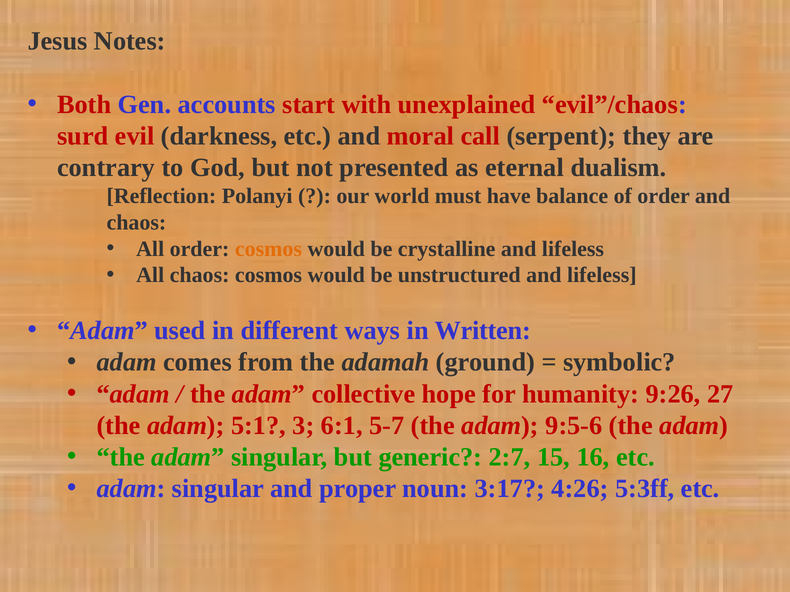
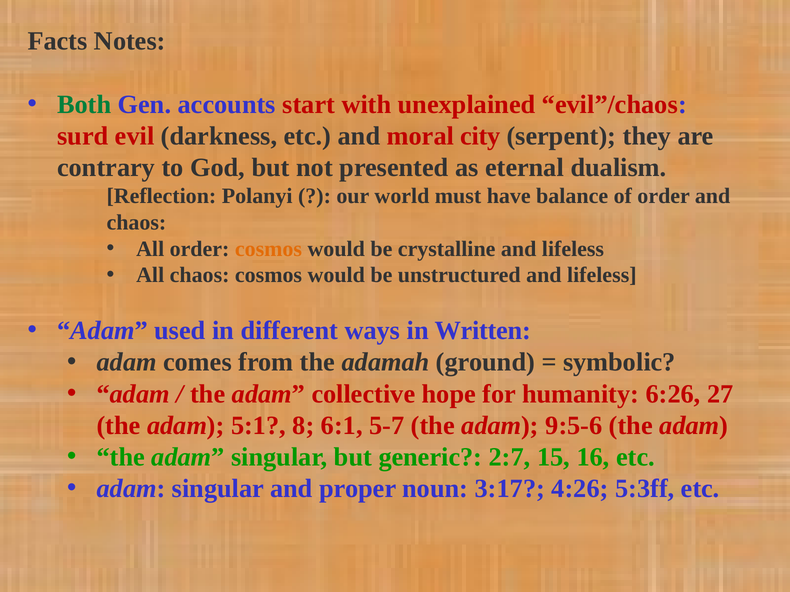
Jesus: Jesus -> Facts (57, 41)
Both colour: red -> green (84, 104)
call: call -> city (480, 136)
9:26: 9:26 -> 6:26 (673, 394)
3: 3 -> 8 (303, 426)
